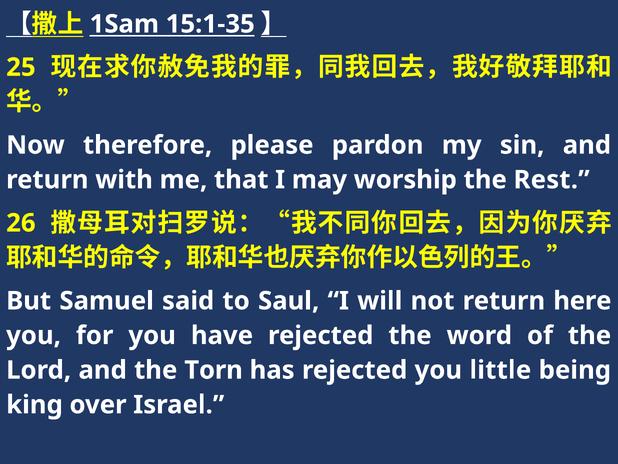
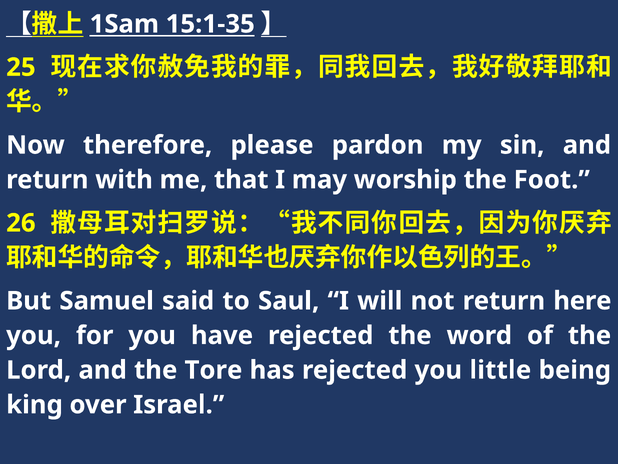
Rest: Rest -> Foot (552, 180)
Torn: Torn -> Tore (213, 370)
